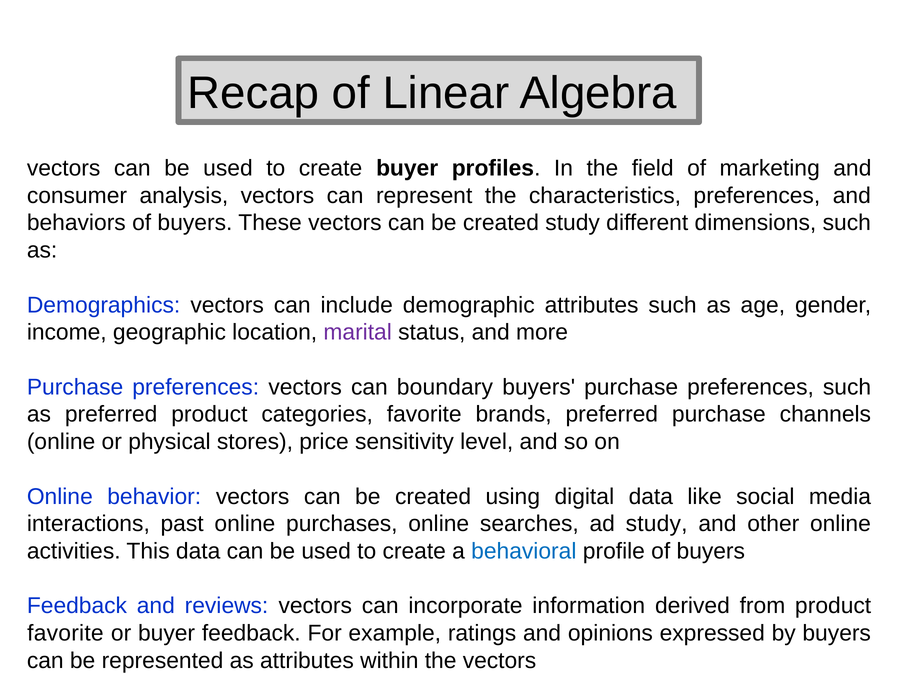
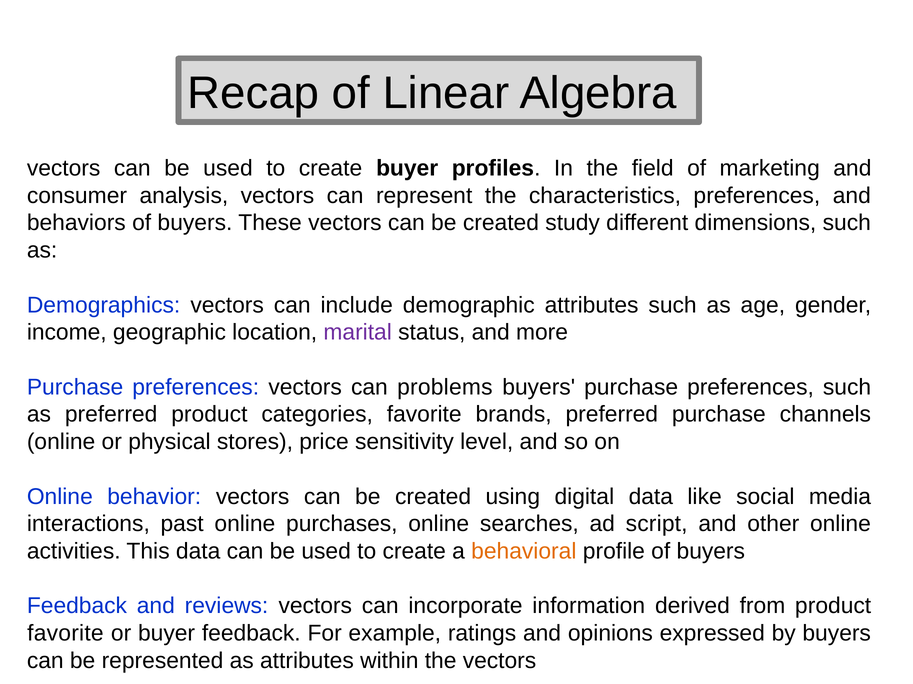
boundary: boundary -> problems (445, 388)
ad study: study -> script (657, 524)
behavioral colour: blue -> orange (524, 552)
